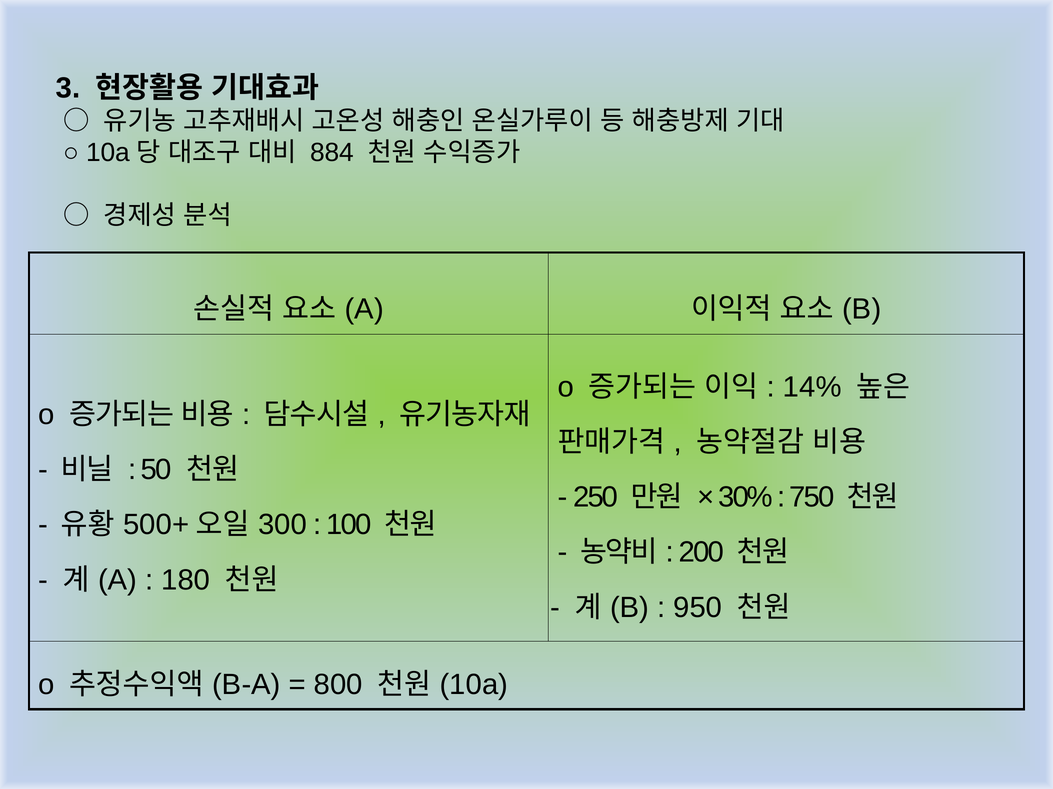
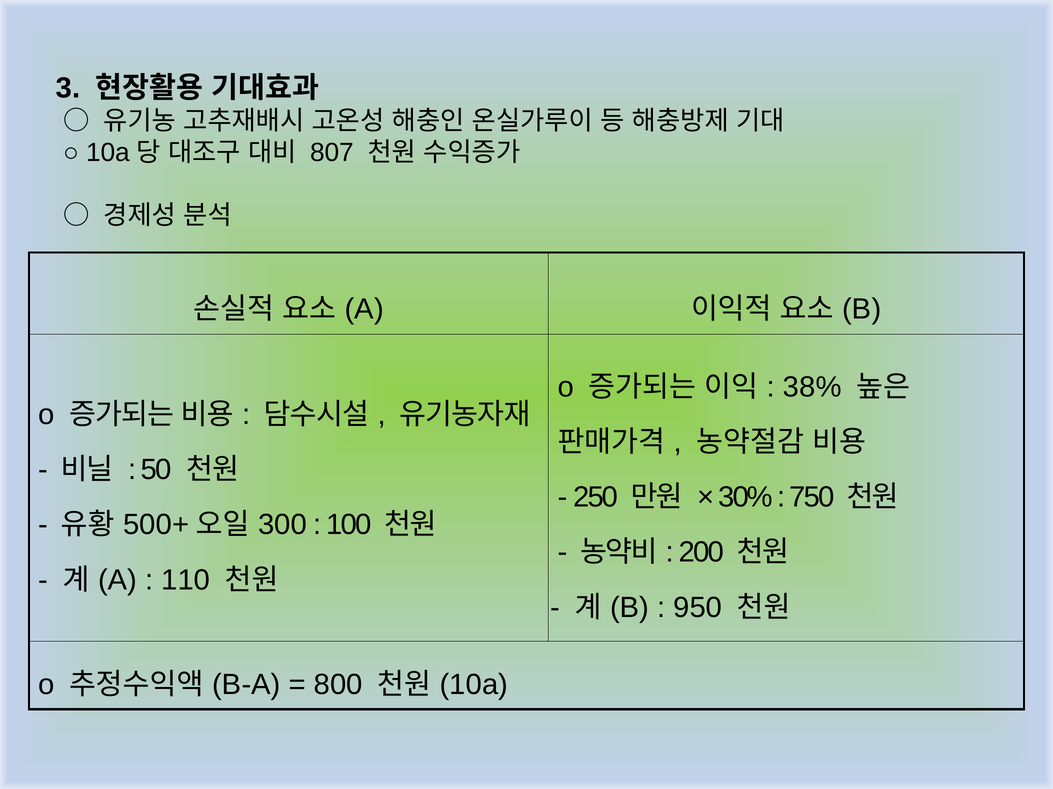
884: 884 -> 807 (332, 153)
14%: 14% -> 38% (812, 387)
180: 180 -> 110 (186, 580)
